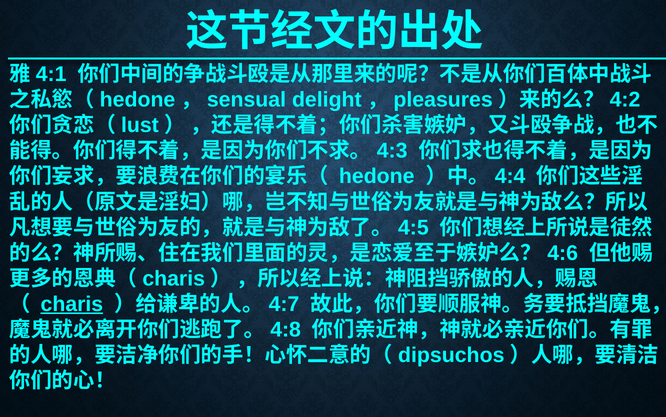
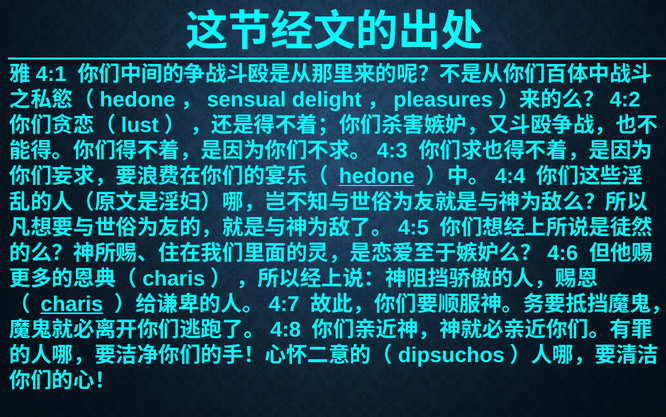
hedone underline: none -> present (377, 176)
